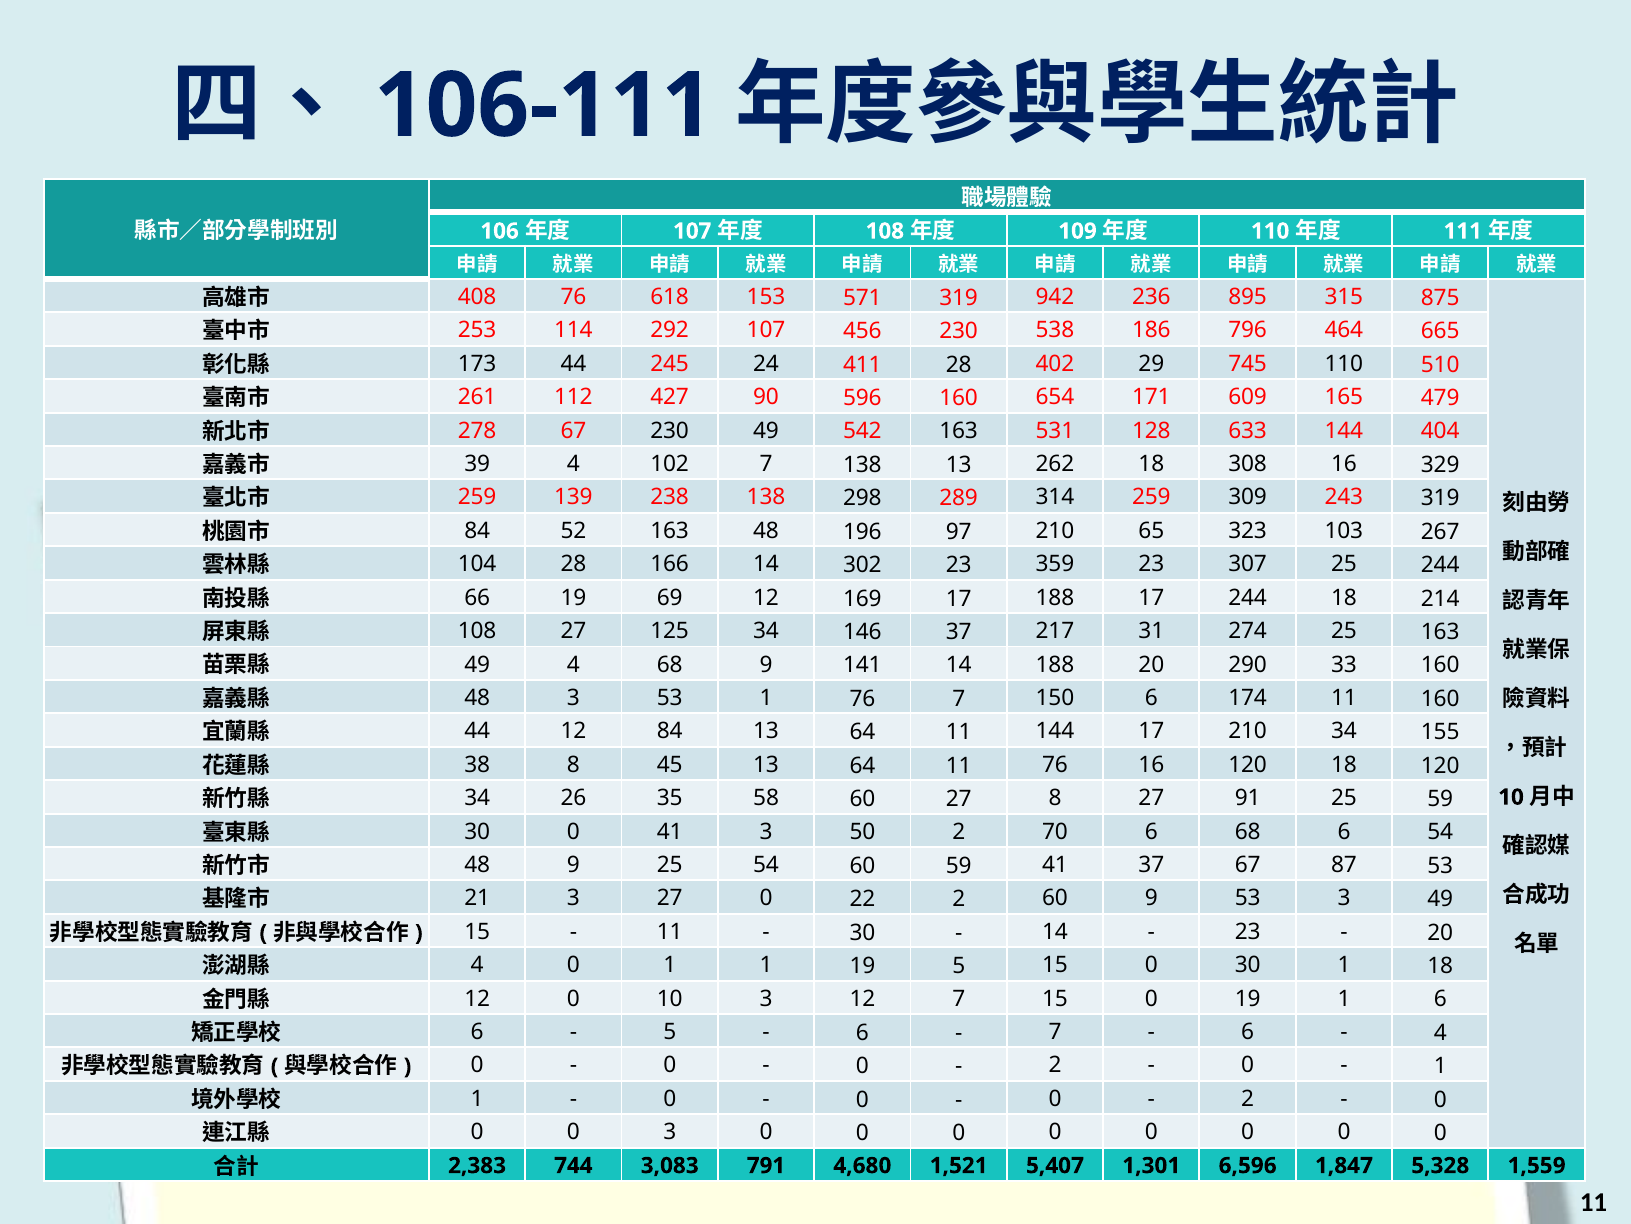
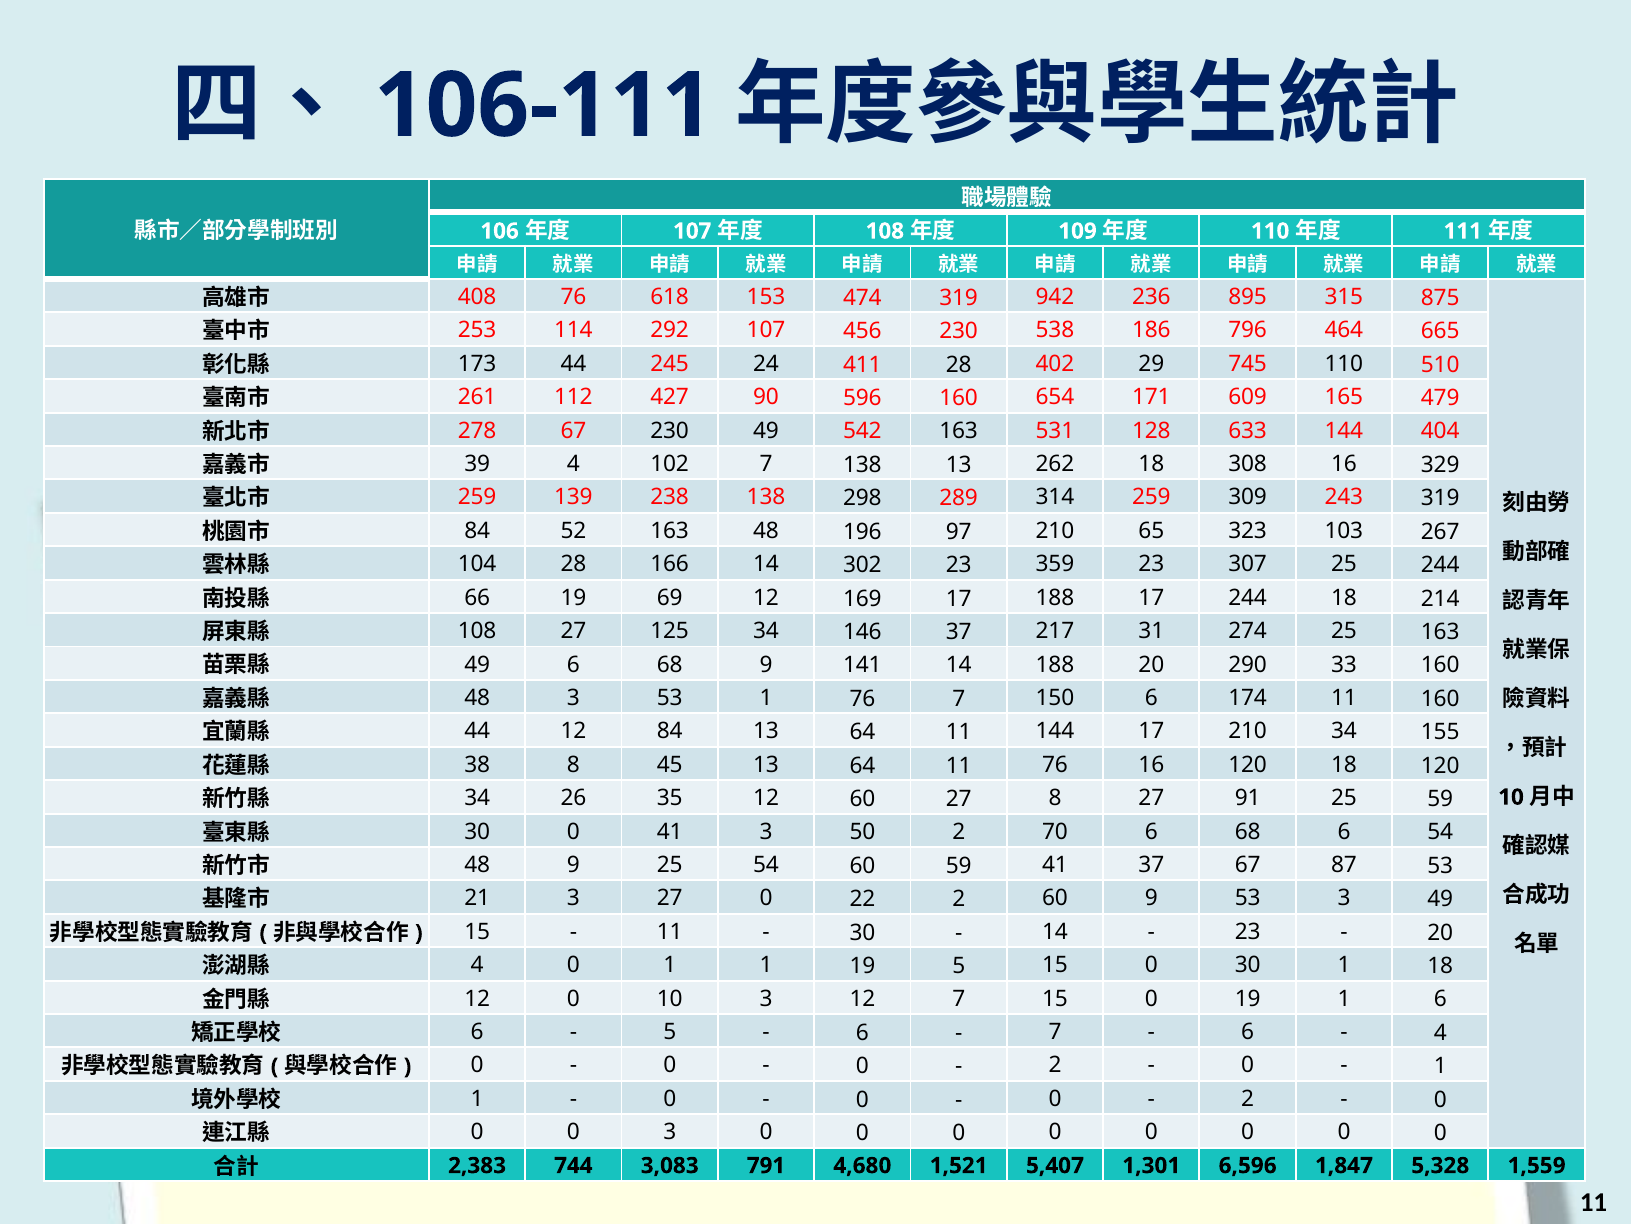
571: 571 -> 474 (862, 298)
49 4: 4 -> 6 (573, 664)
35 58: 58 -> 12 (766, 798)
